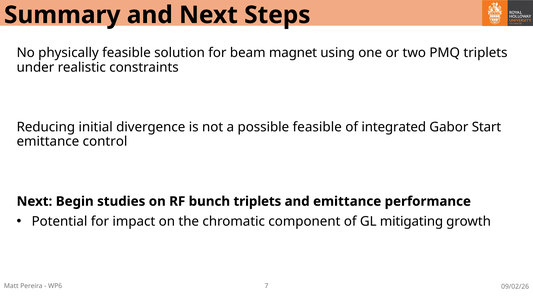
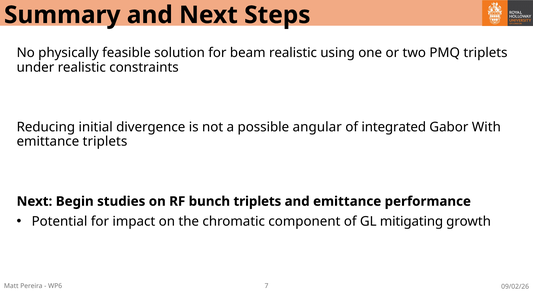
beam magnet: magnet -> realistic (293, 53)
possible feasible: feasible -> angular (317, 127)
Start: Start -> With (486, 127)
emittance control: control -> triplets (105, 141)
